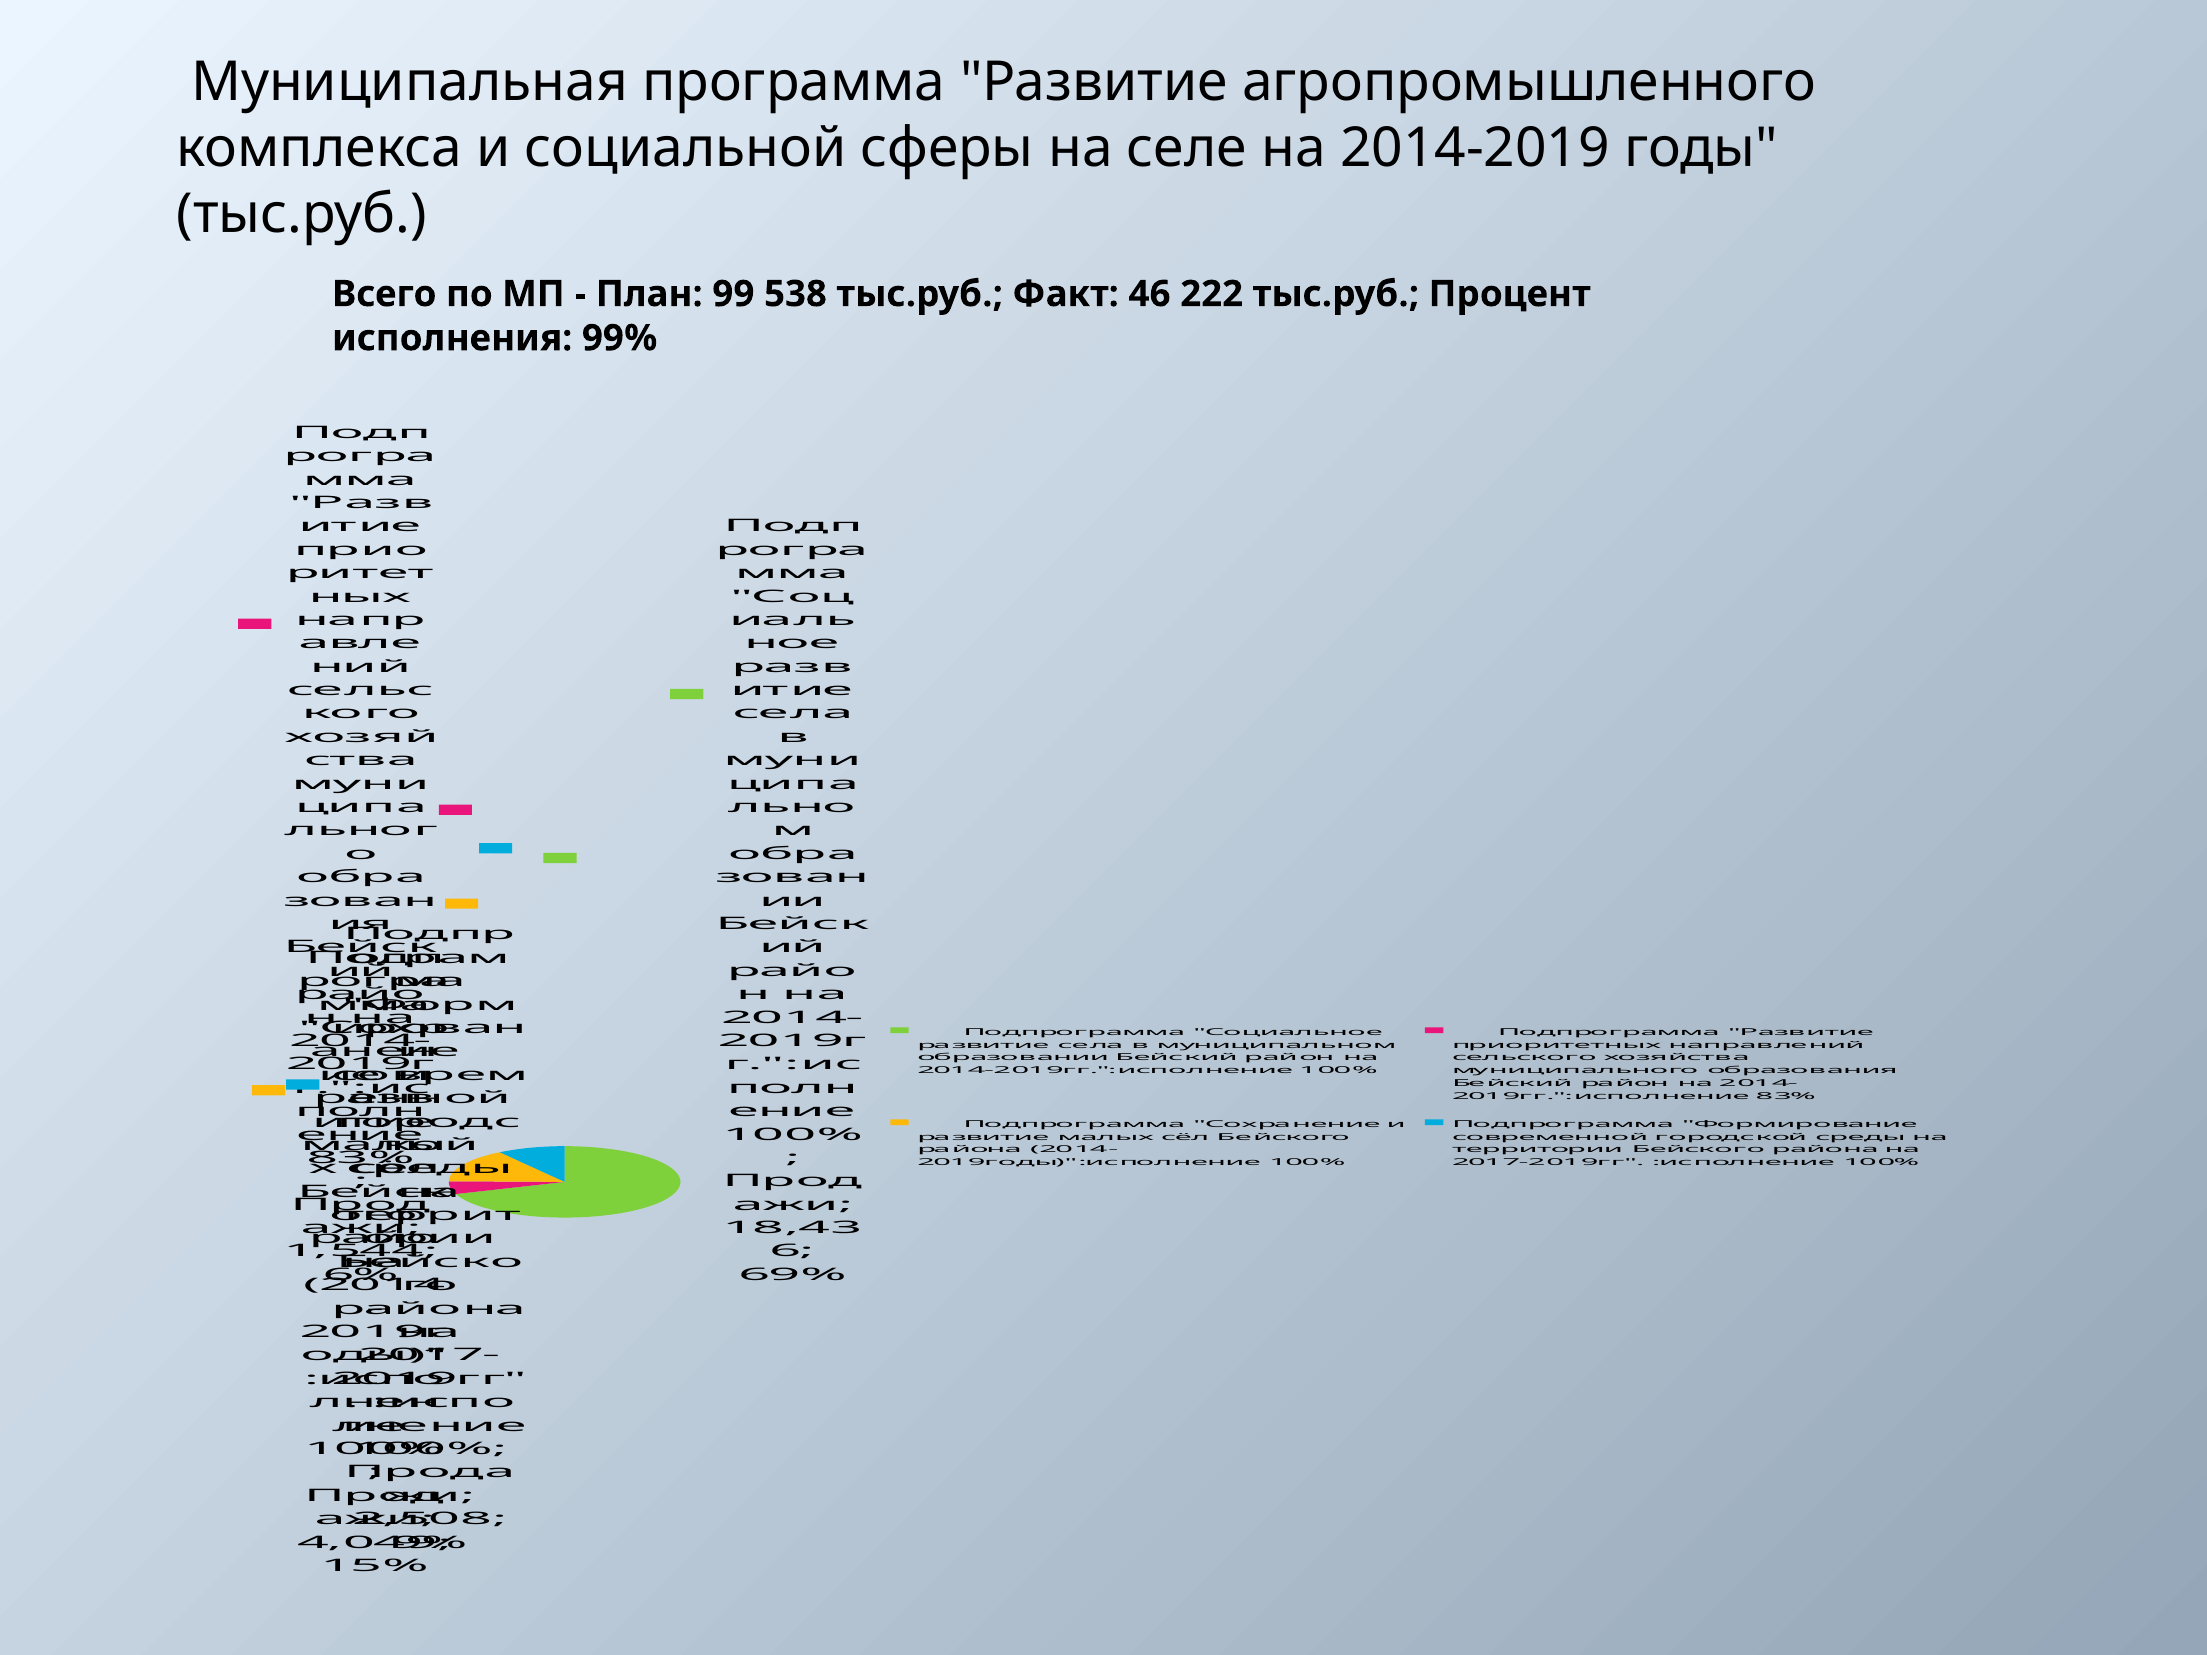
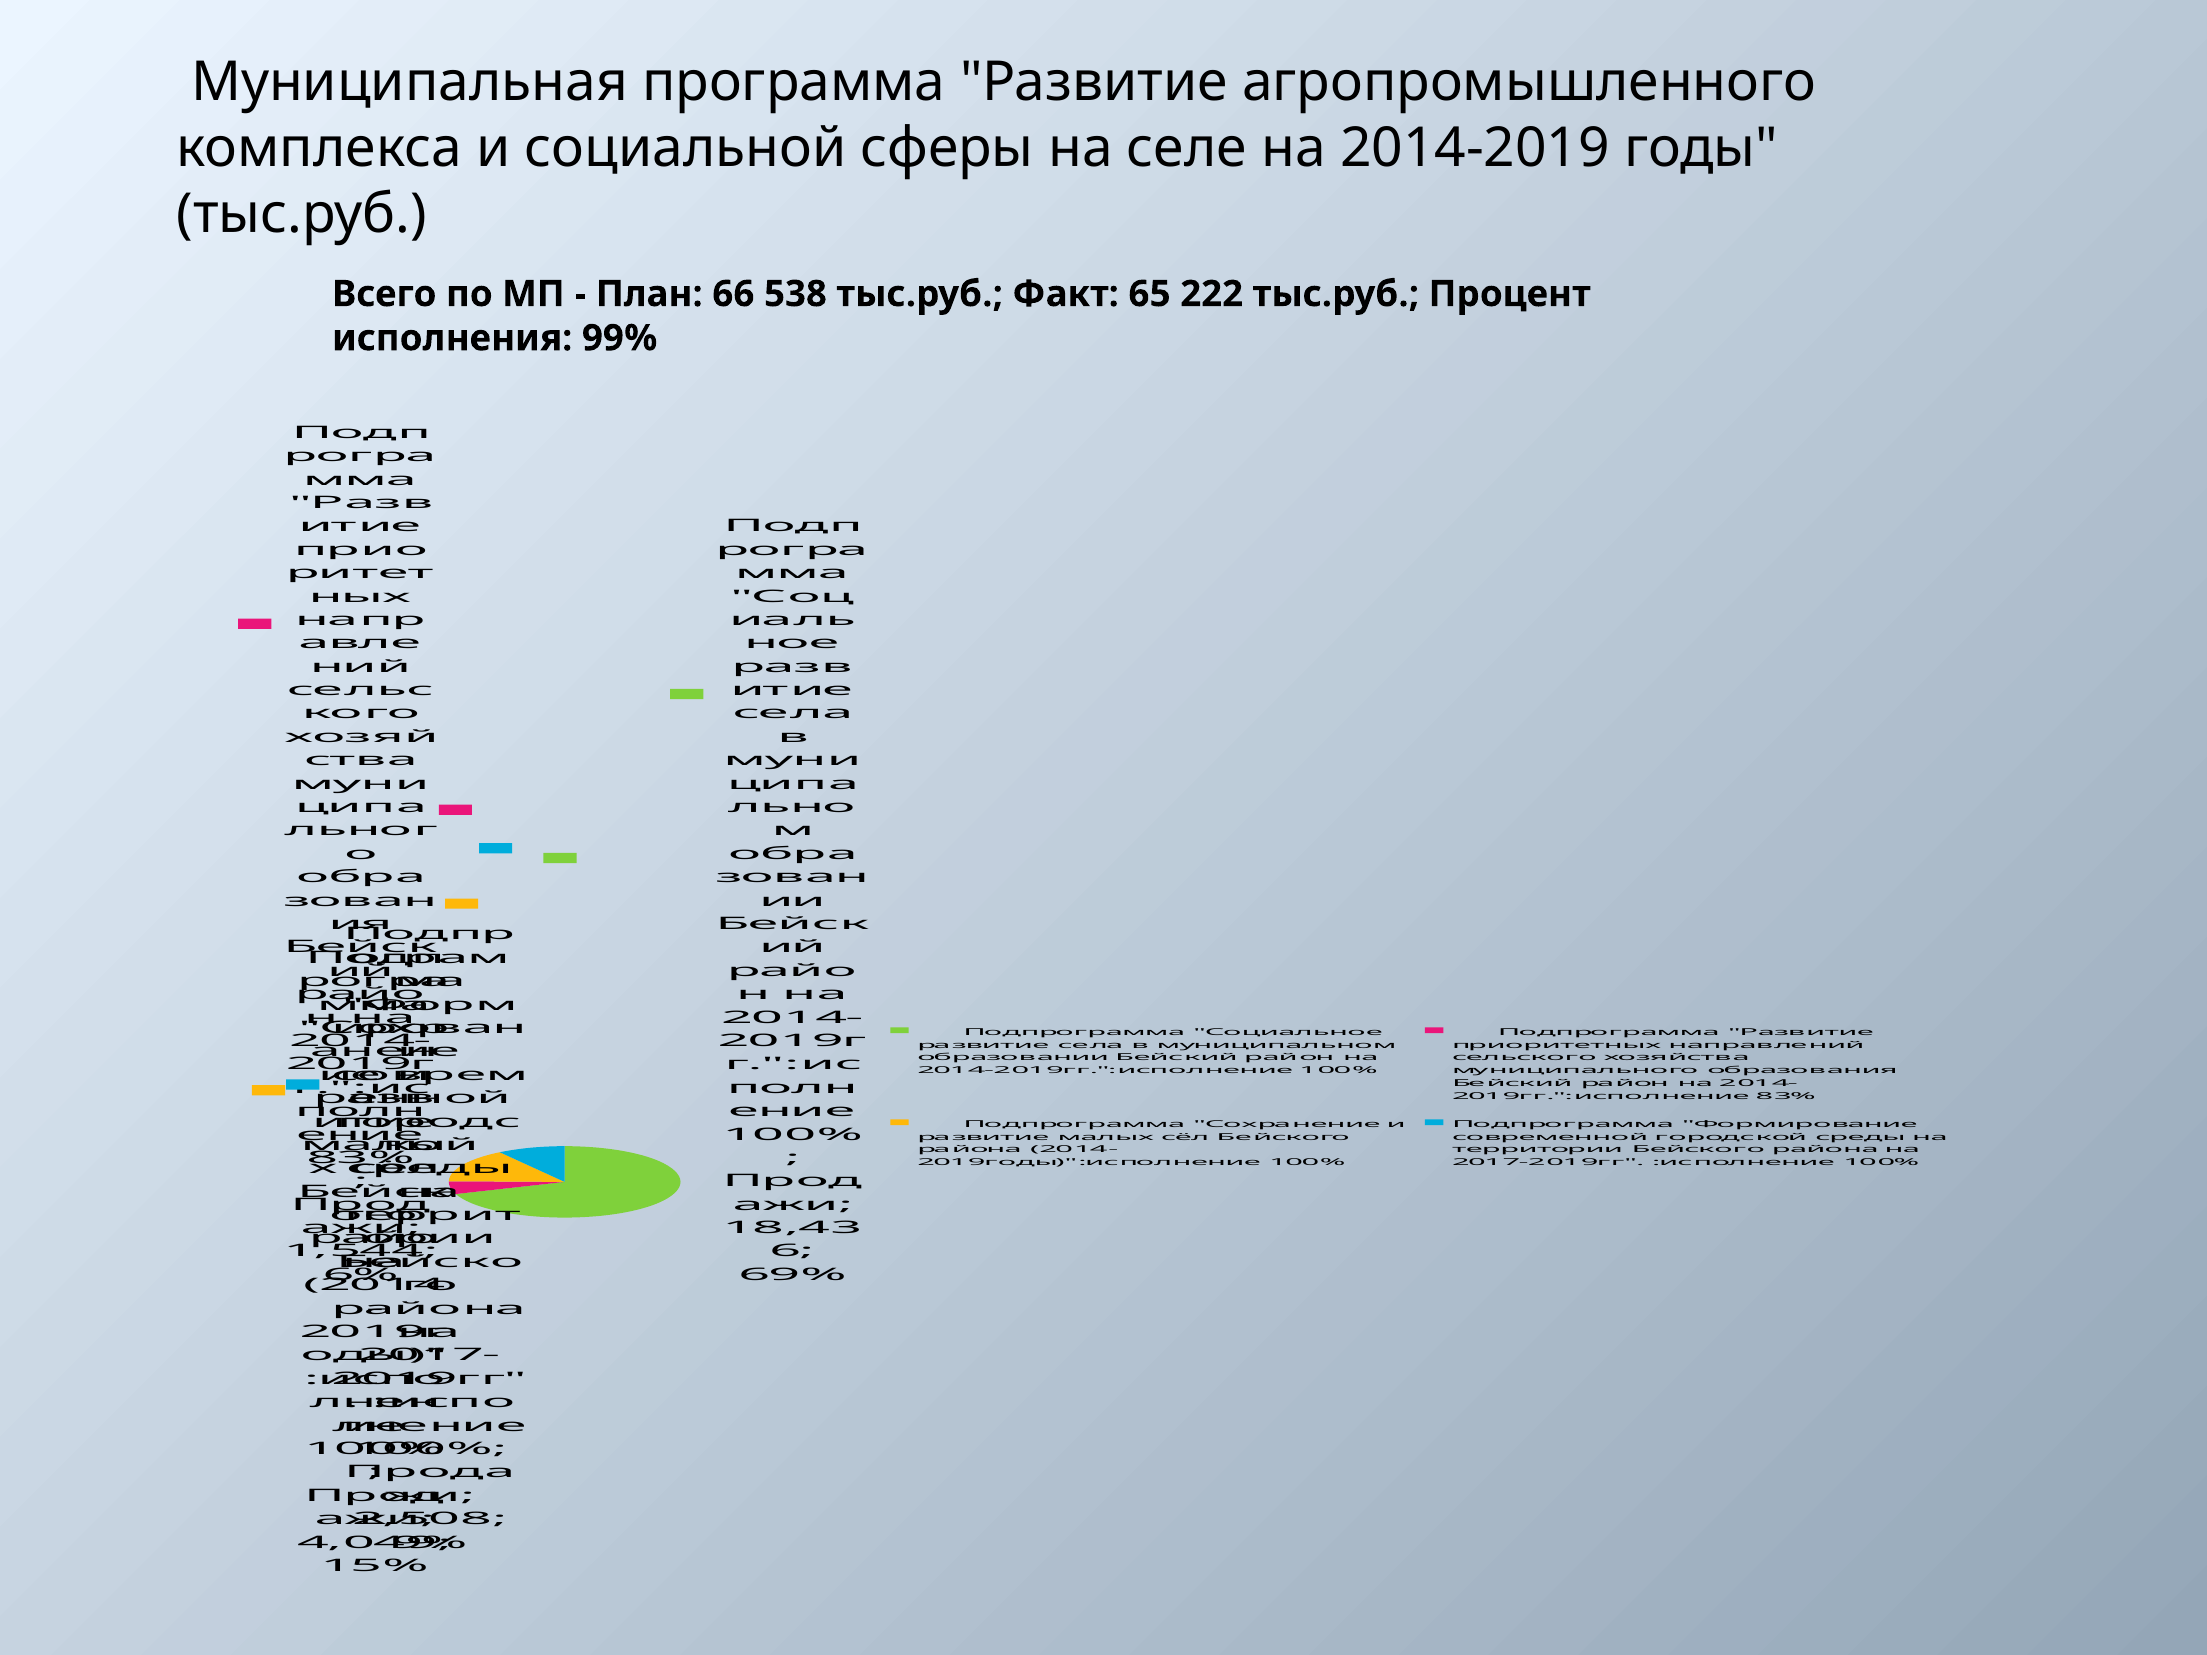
99: 99 -> 66 (733, 294)
46: 46 -> 65 (1150, 294)
